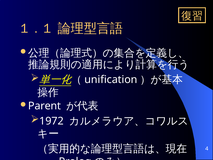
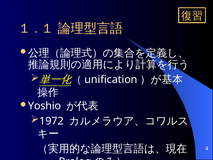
Parent: Parent -> Yoshio (45, 106)
